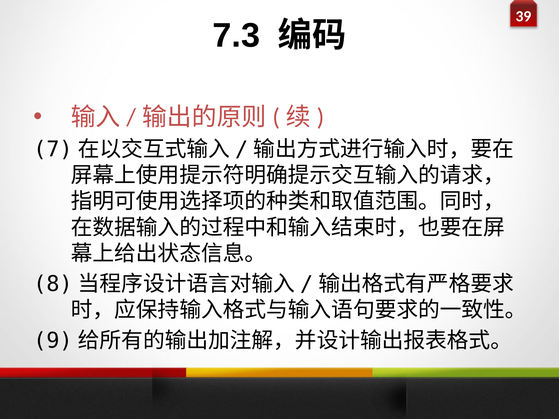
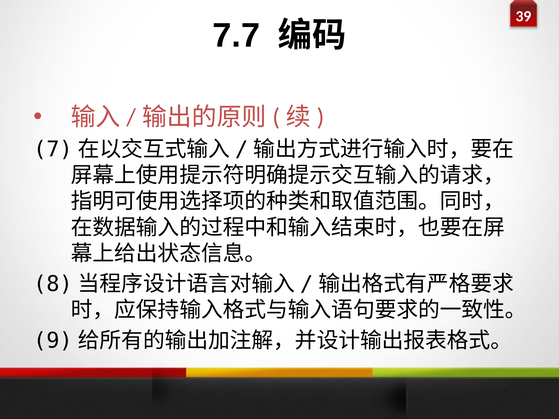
7.3: 7.3 -> 7.7 (236, 36)
